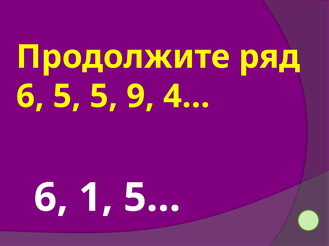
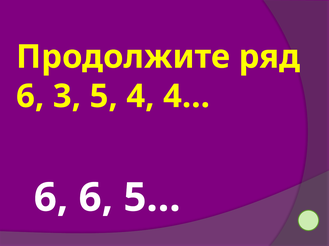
6 5: 5 -> 3 (67, 97)
9: 9 -> 4 (140, 97)
6 1: 1 -> 6 (96, 198)
